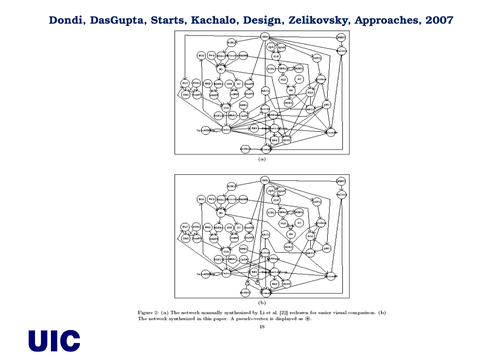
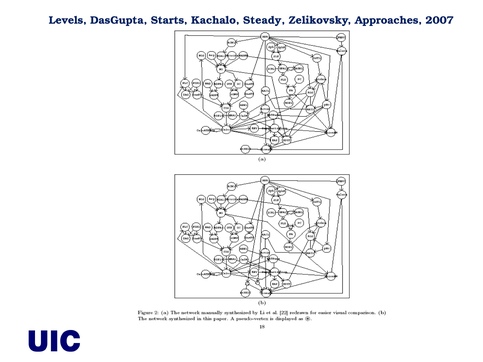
Dondi: Dondi -> Levels (68, 20)
Design: Design -> Steady (264, 20)
